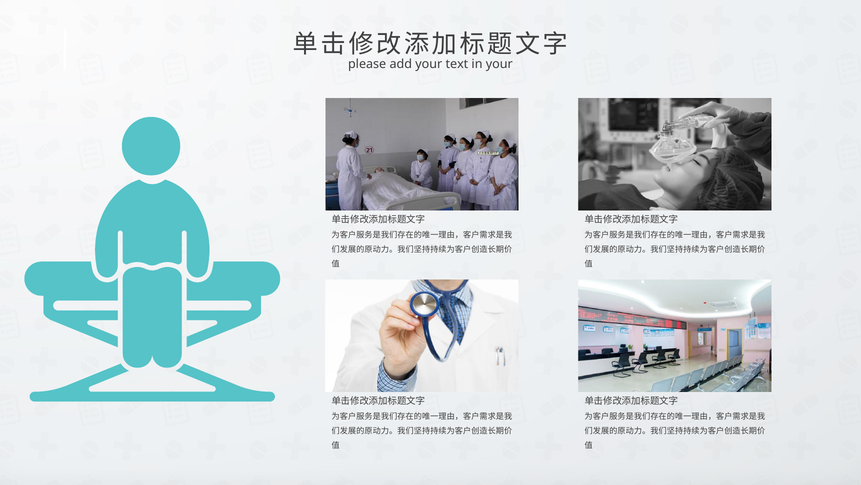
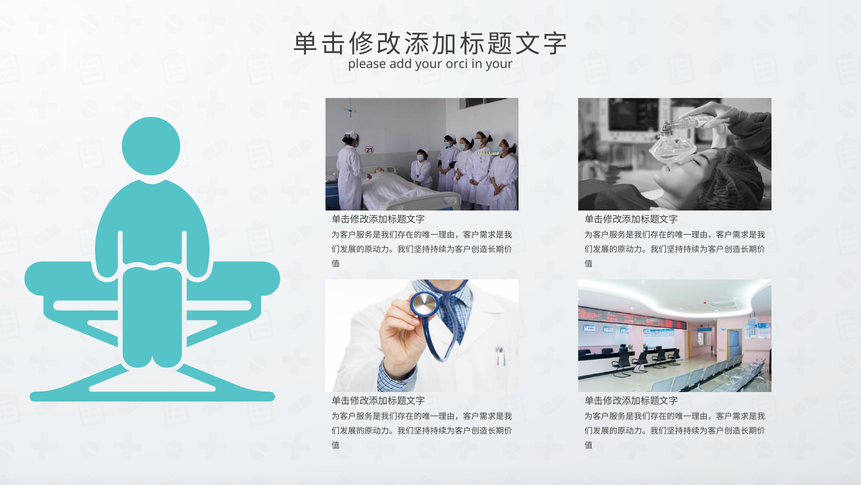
text: text -> orci (457, 64)
